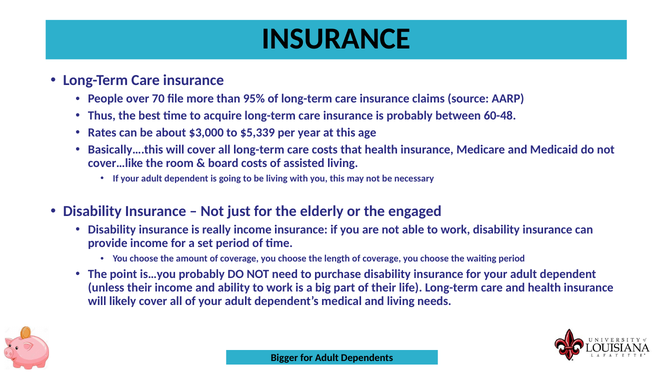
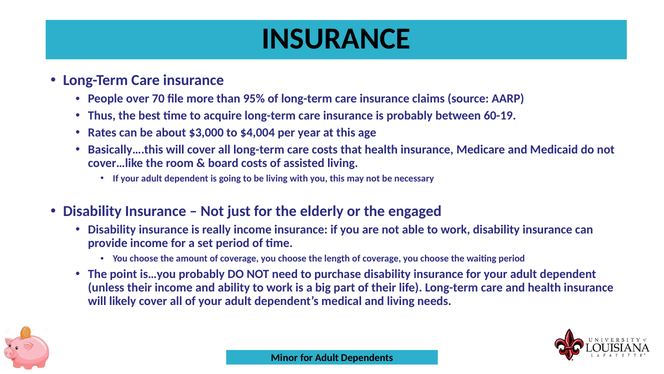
60-48: 60-48 -> 60-19 (500, 116)
$5,339: $5,339 -> $4,004 (257, 133)
Bigger: Bigger -> Minor (284, 358)
